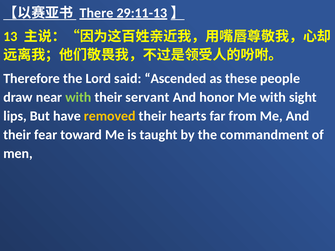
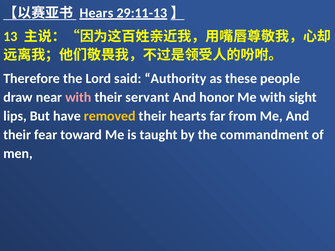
There: There -> Hears (97, 13)
Ascended: Ascended -> Authority (175, 79)
with colour: light green -> pink (78, 97)
